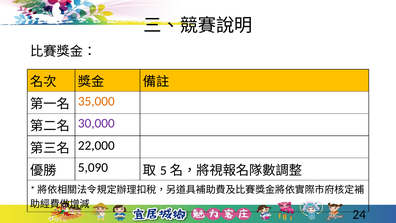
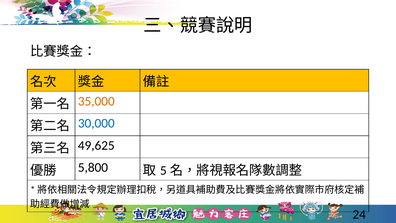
30,000 colour: purple -> blue (96, 123)
22,000: 22,000 -> 49,625 (96, 145)
5,090: 5,090 -> 5,800 (93, 167)
